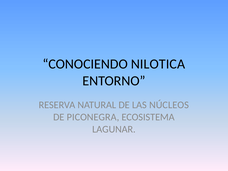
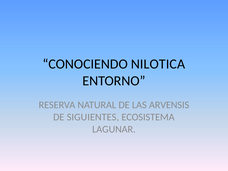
NÚCLEOS: NÚCLEOS -> ARVENSIS (169, 105)
PICONEGRA: PICONEGRA -> SIGUIENTES (93, 117)
